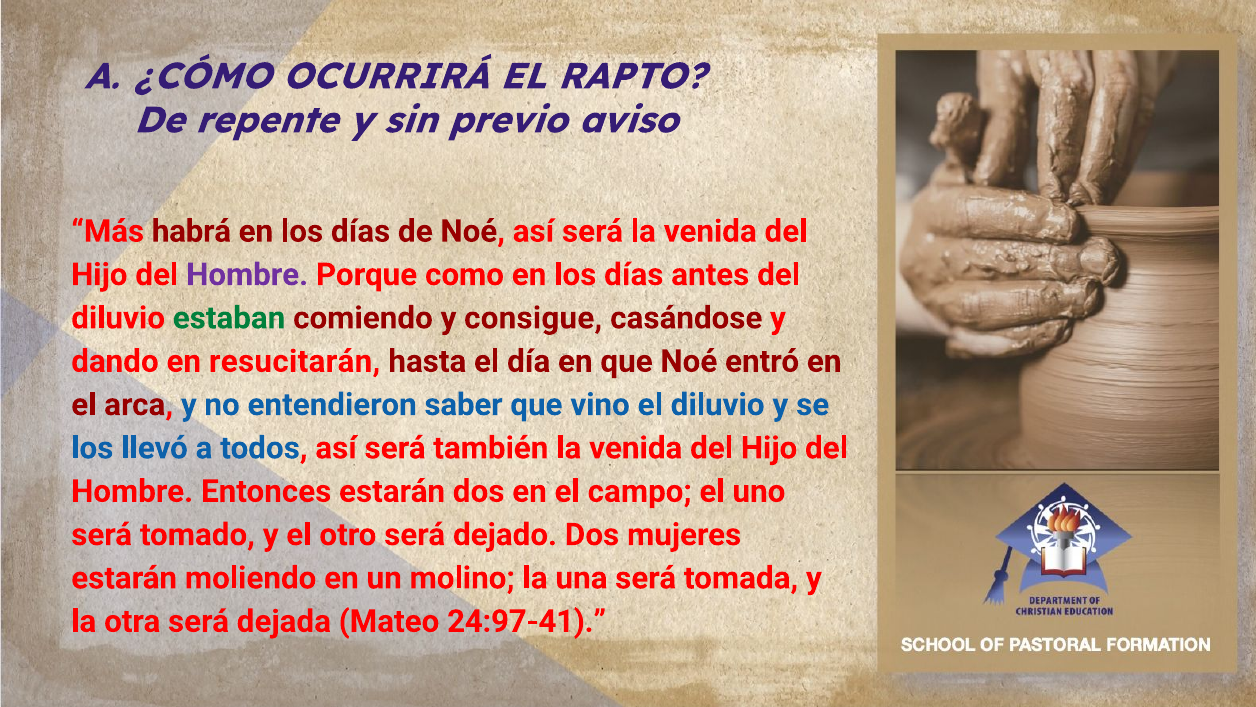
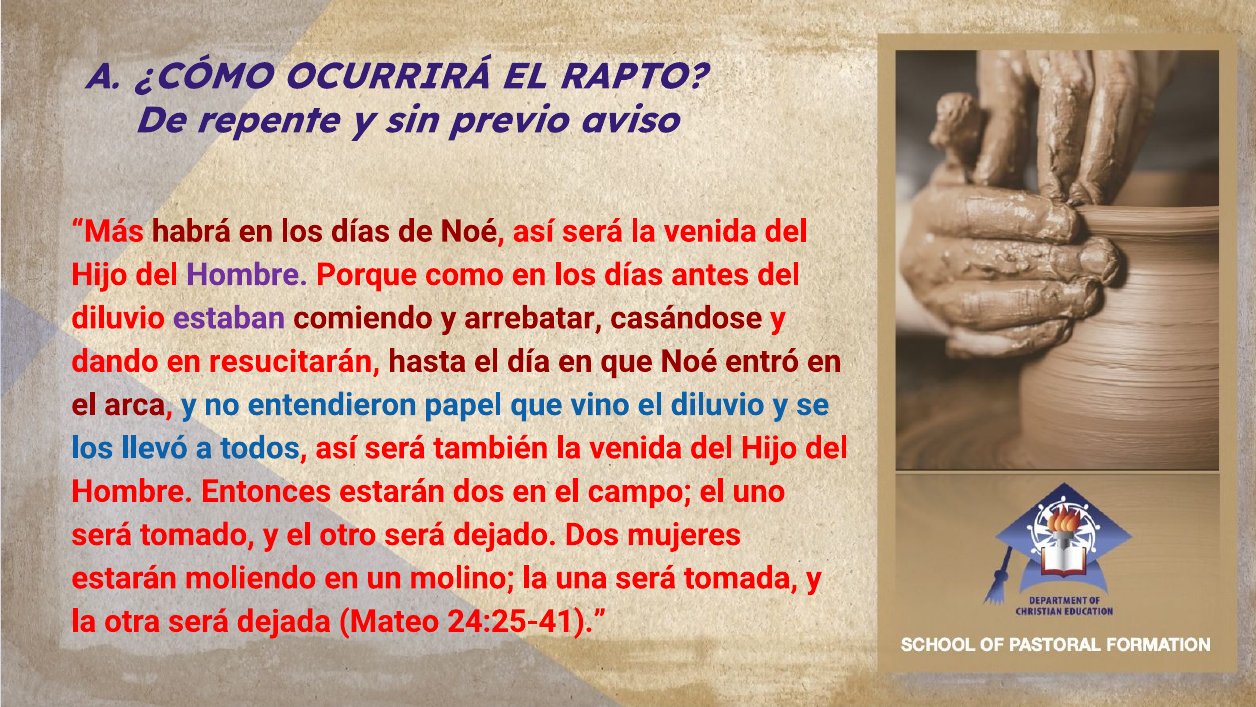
estaban colour: green -> purple (229, 318)
consigue: consigue -> arrebatar (533, 318)
saber: saber -> papel (463, 404)
24:97-41: 24:97-41 -> 24:25-41 (527, 621)
